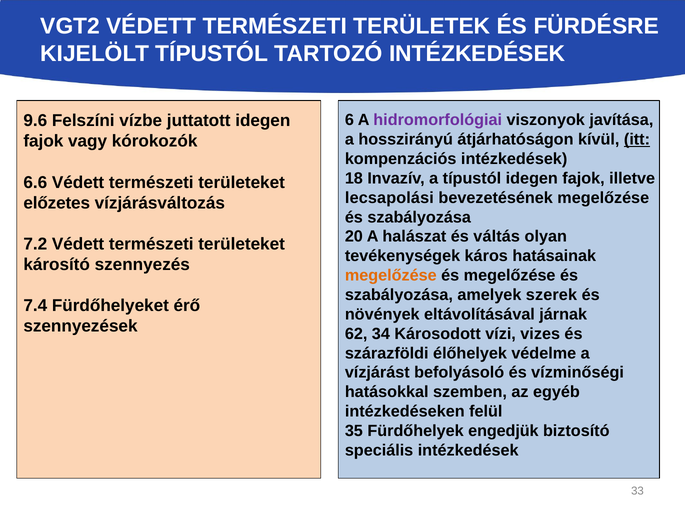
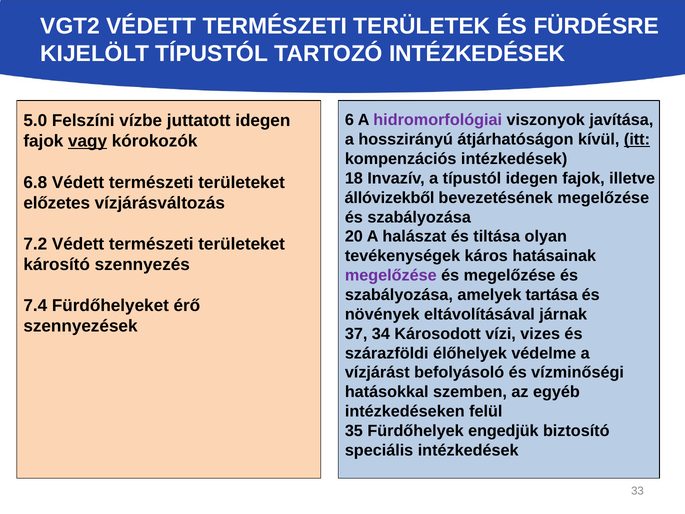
9.6: 9.6 -> 5.0 (35, 121)
vagy underline: none -> present (88, 141)
6.6: 6.6 -> 6.8 (35, 182)
lecsapolási: lecsapolási -> állóvizekből (390, 198)
váltás: váltás -> tiltása (497, 237)
megelőzése colour: orange -> purple (391, 275)
szerek: szerek -> tartása (552, 295)
62: 62 -> 37 (356, 334)
